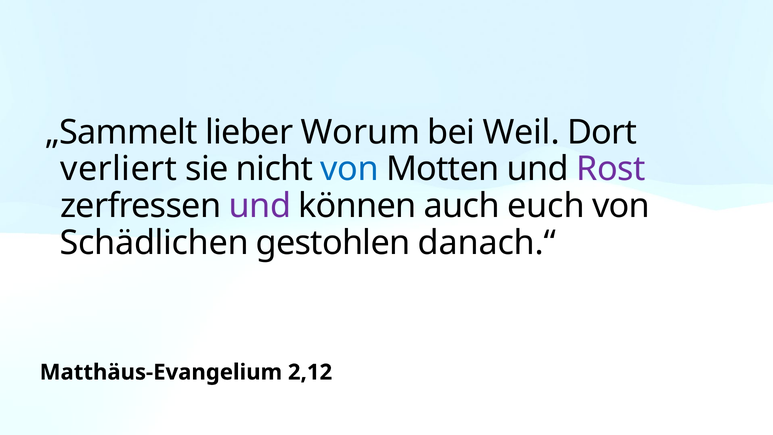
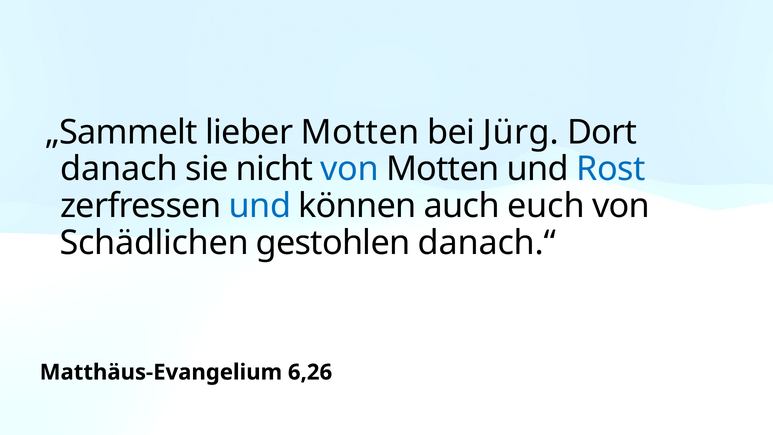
lieber Worum: Worum -> Motten (360, 132)
Weil: Weil -> Jürg (521, 132)
verliert: verliert -> danach (119, 169)
Rost colour: purple -> blue (611, 169)
und colour: purple -> blue (260, 206)
2,12: 2,12 -> 6,26 (310, 372)
